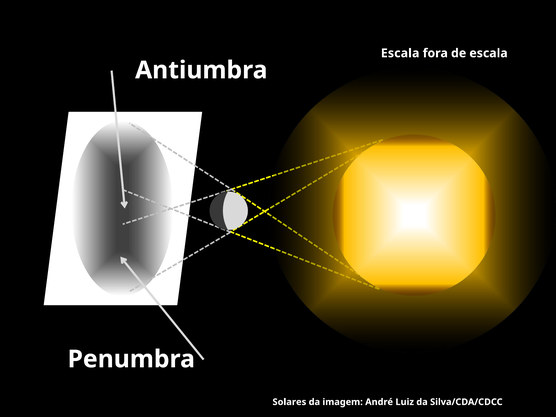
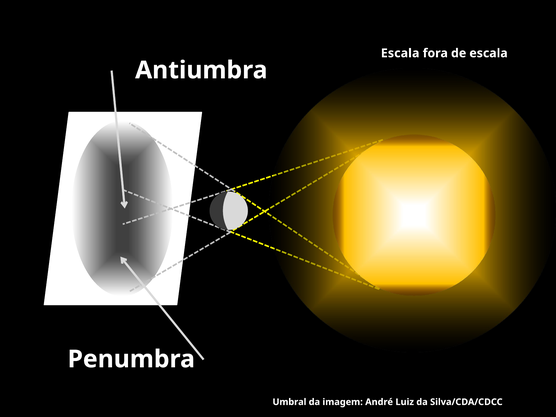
Solares: Solares -> Umbral (289, 402)
